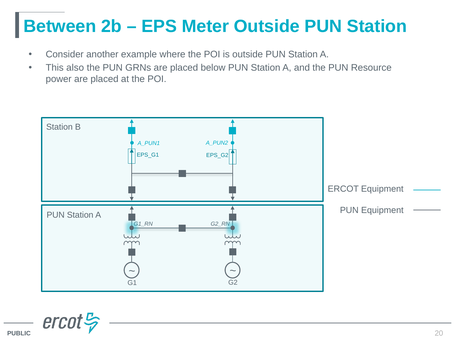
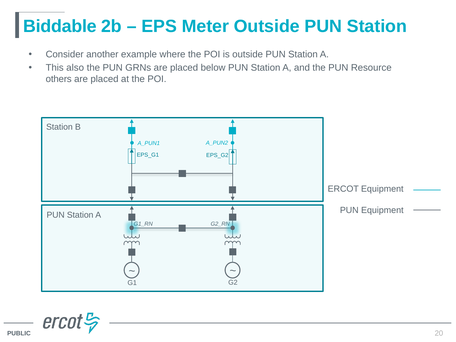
Between: Between -> Biddable (60, 26)
power: power -> others (59, 79)
